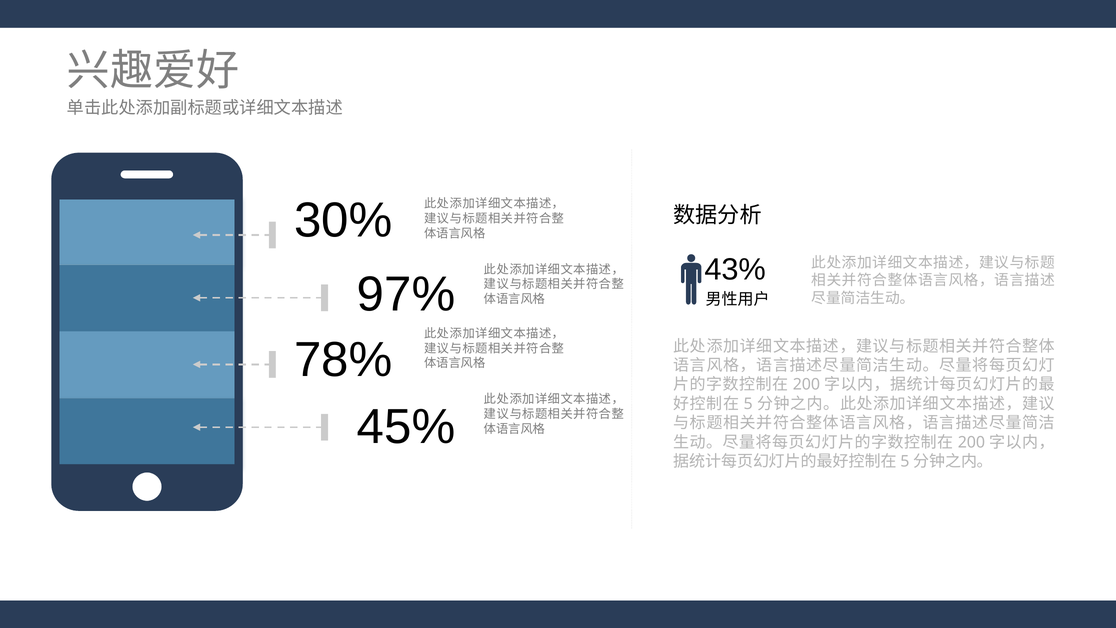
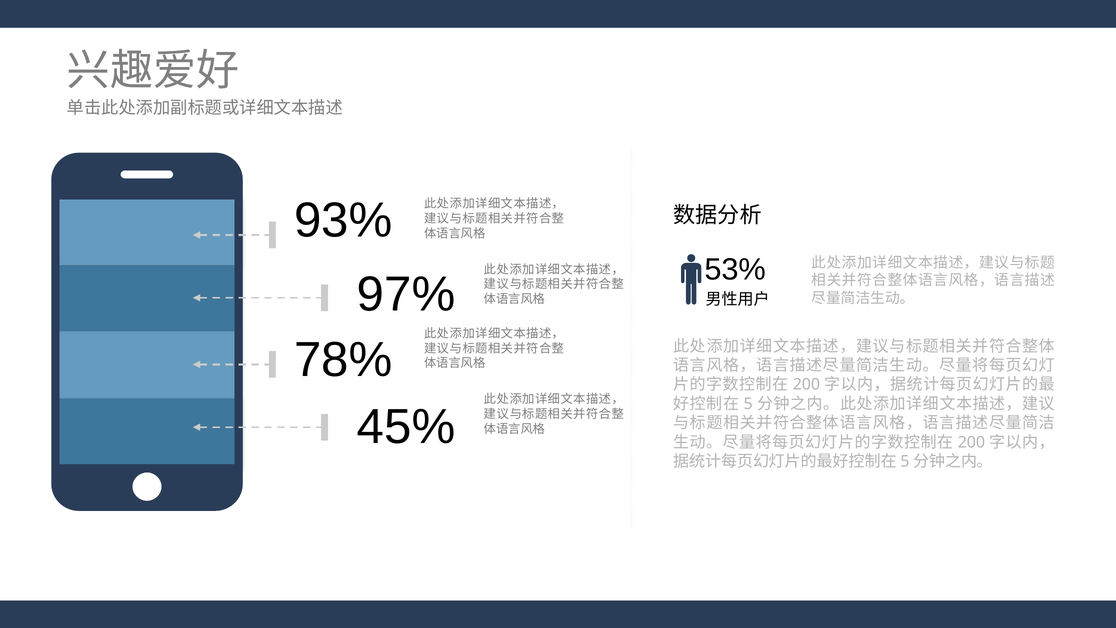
30%: 30% -> 93% (343, 220)
43%: 43% -> 53% (735, 269)
